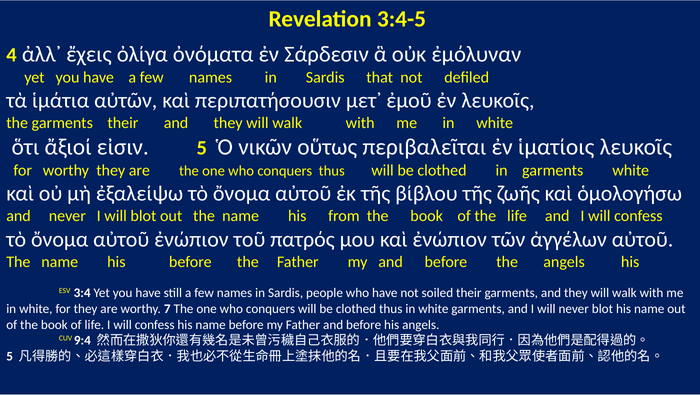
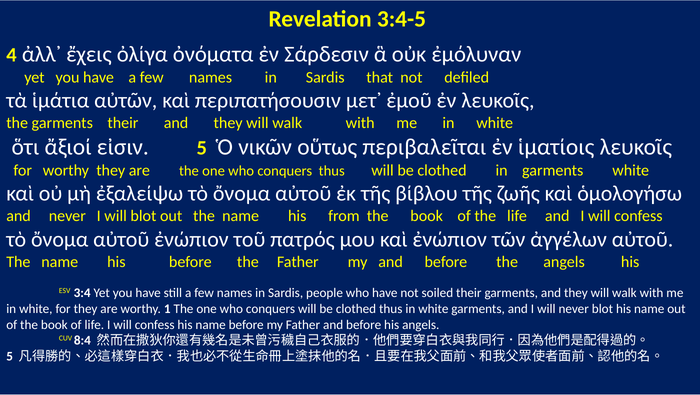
7: 7 -> 1 (167, 309)
9:4: 9:4 -> 8:4 (82, 340)
